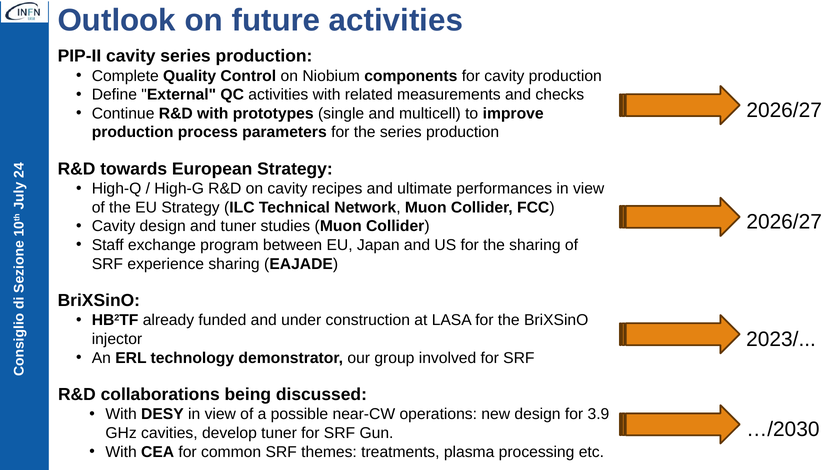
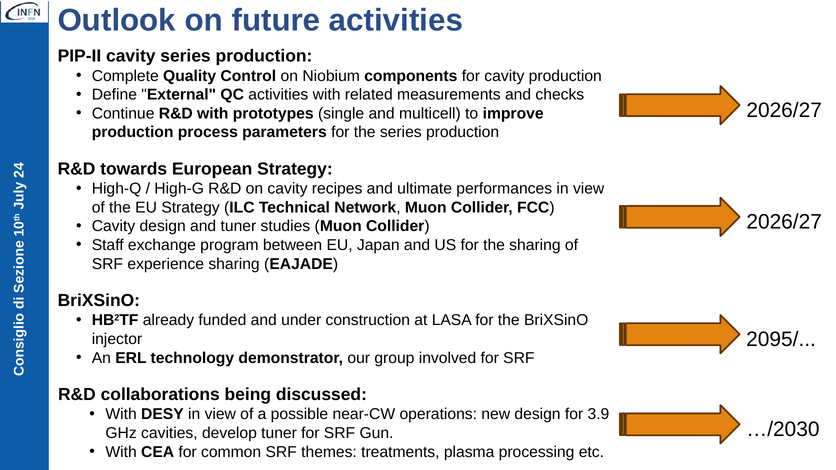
2023/: 2023/ -> 2095/ (781, 340)
